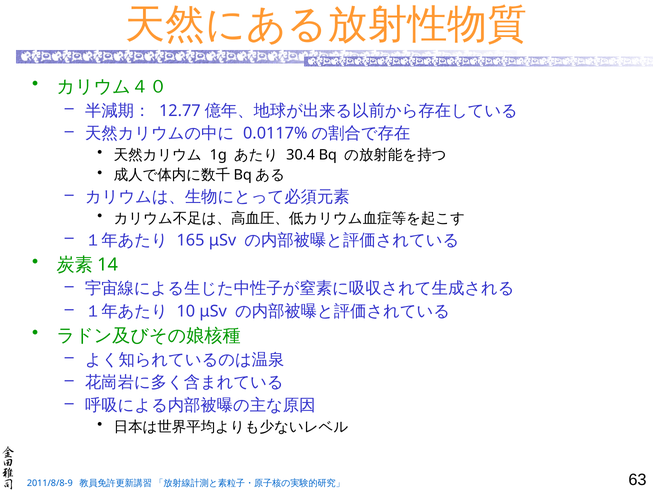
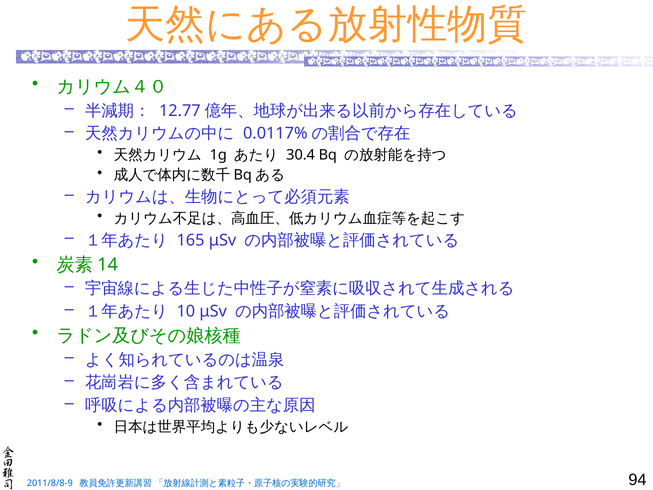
63: 63 -> 94 (637, 480)
